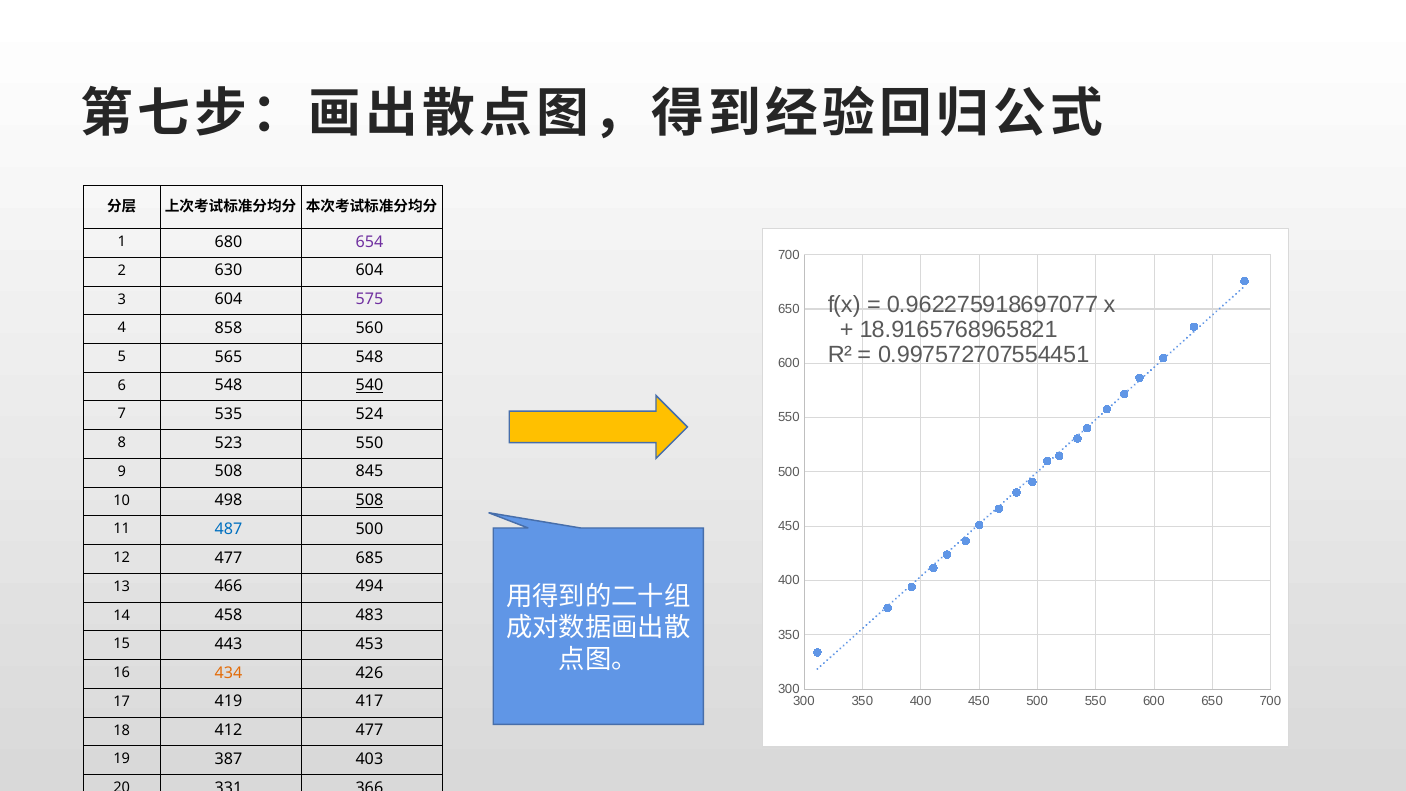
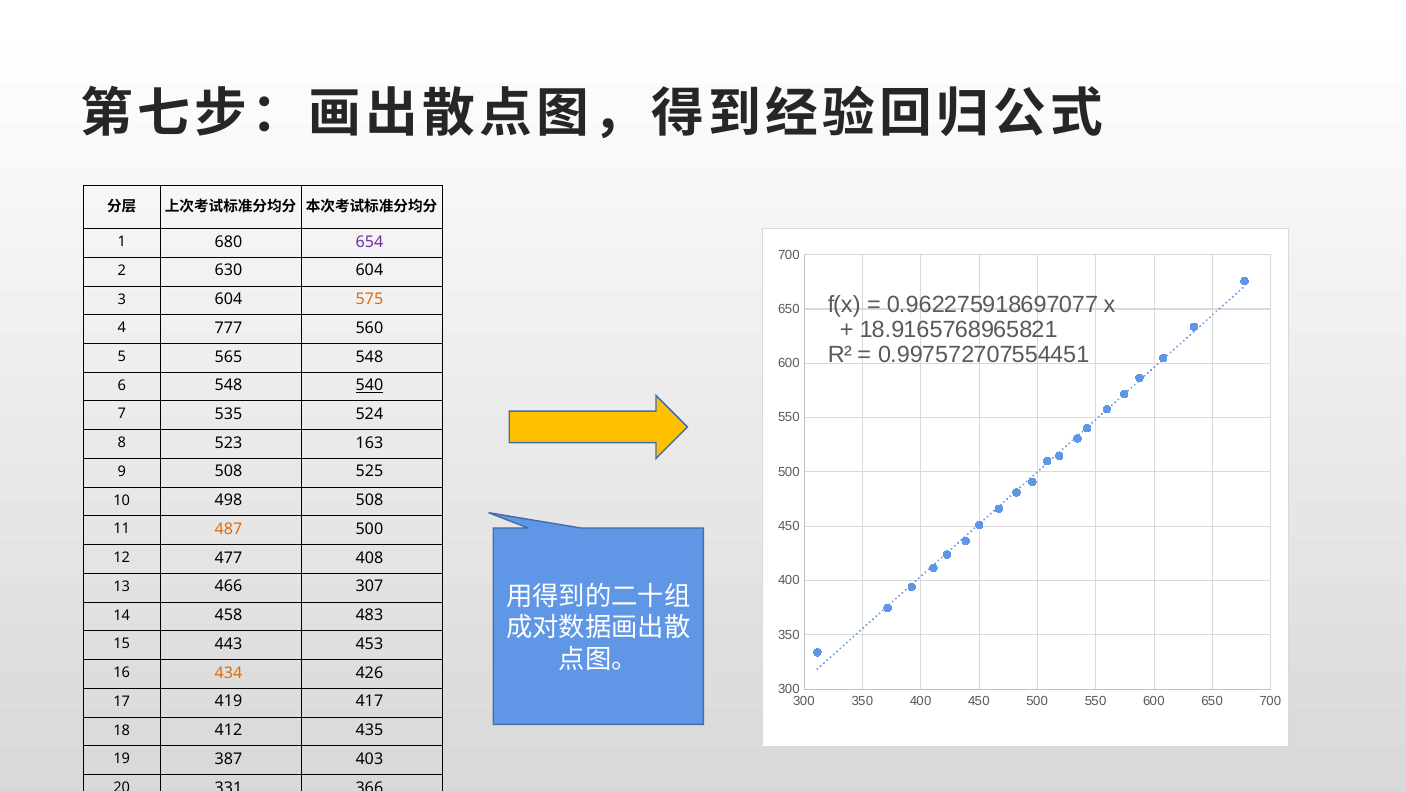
575 colour: purple -> orange (369, 299)
858: 858 -> 777 (228, 328)
523 550: 550 -> 163 (369, 443)
845: 845 -> 525 (369, 472)
508 underline: present -> none (369, 500)
487 colour: blue -> orange (228, 529)
685: 685 -> 408 (369, 558)
494: 494 -> 307 (369, 586)
412 477: 477 -> 435 (369, 730)
